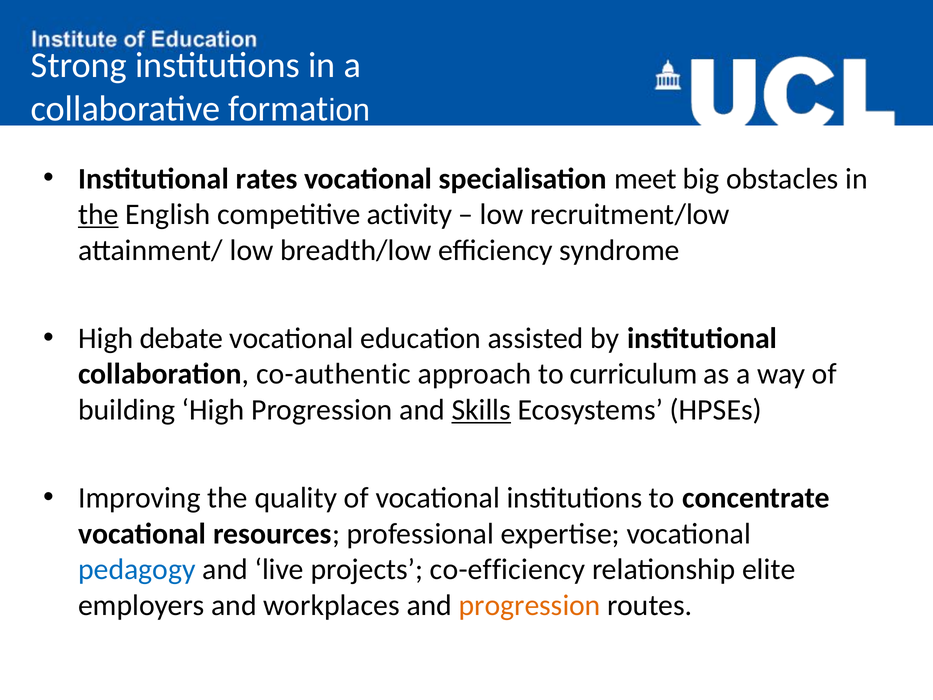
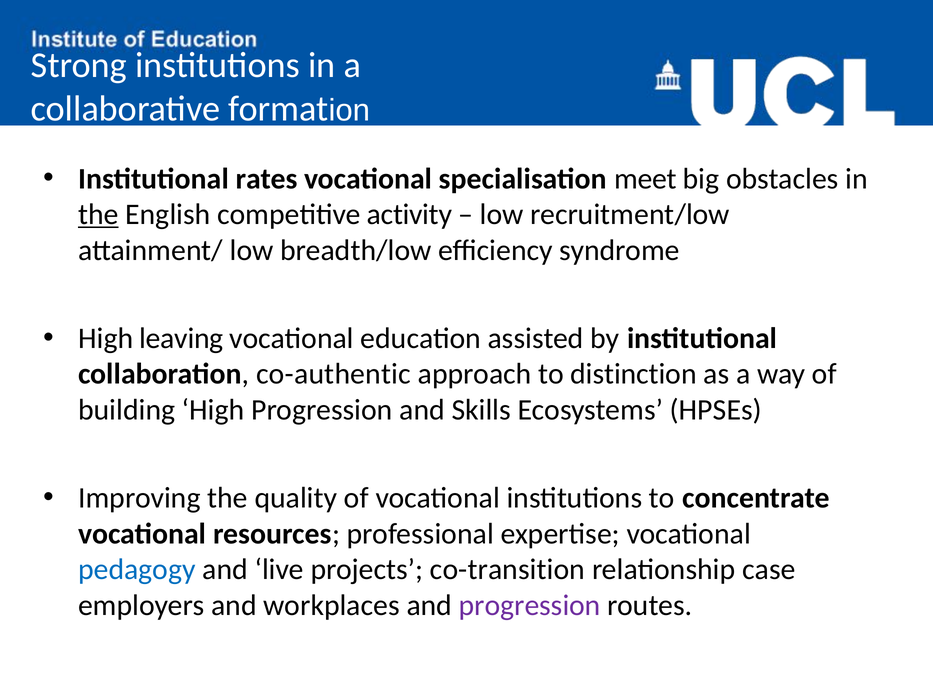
debate: debate -> leaving (181, 338)
curriculum: curriculum -> distinction (634, 374)
Skills underline: present -> none (481, 410)
co-efficiency: co-efficiency -> co-transition (508, 569)
elite: elite -> case (769, 569)
progression colour: orange -> purple (530, 605)
